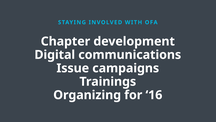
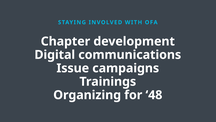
16: 16 -> 48 (154, 95)
